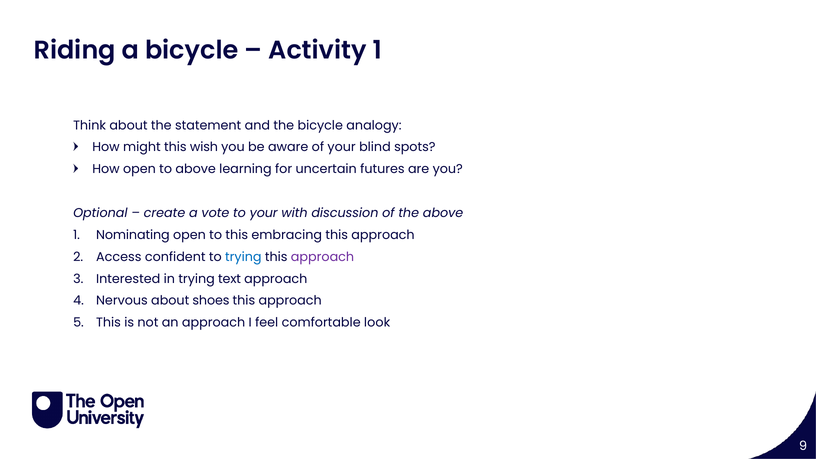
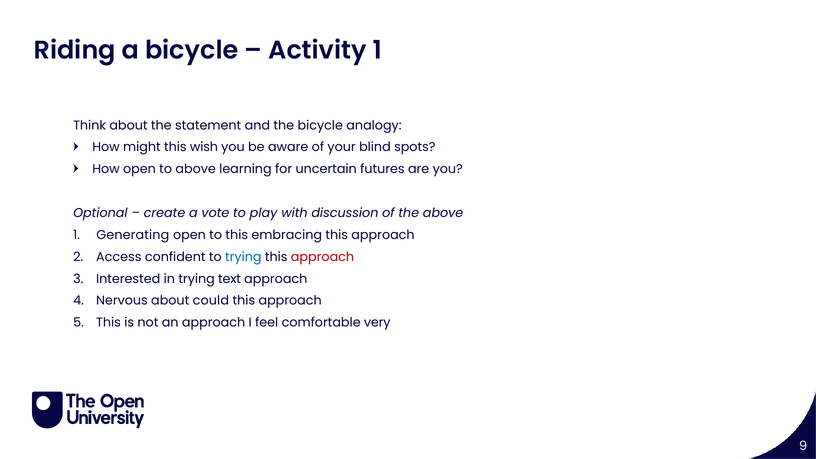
to your: your -> play (264, 213)
Nominating: Nominating -> Generating (133, 235)
approach colour: purple -> red (323, 257)
shoes: shoes -> could (211, 301)
look: look -> very (377, 323)
